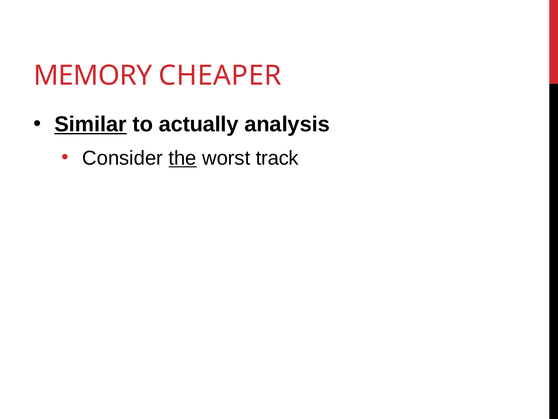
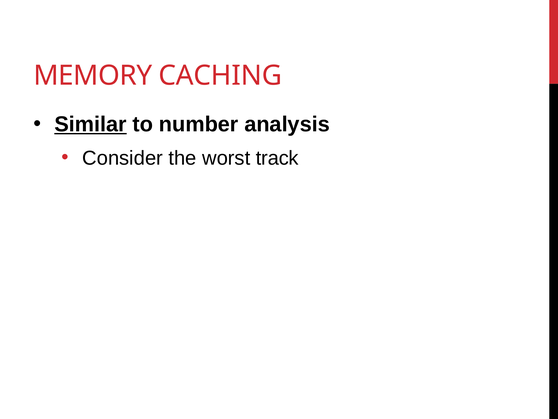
CHEAPER: CHEAPER -> CACHING (220, 75)
actually: actually -> number (199, 124)
the underline: present -> none (183, 158)
